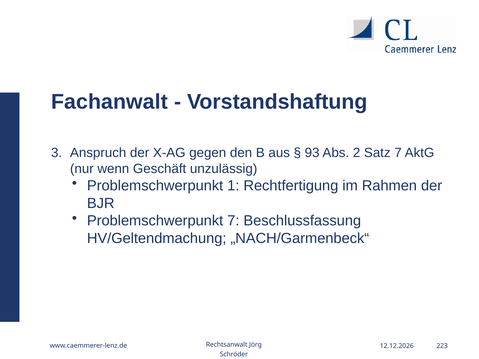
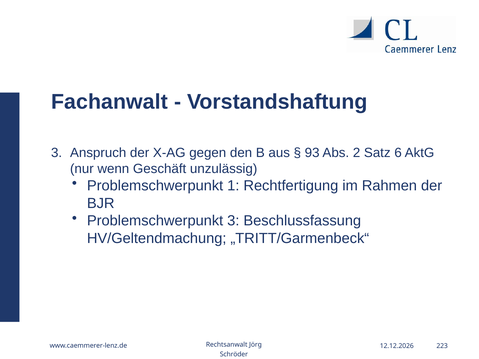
Satz 7: 7 -> 6 (398, 153)
Problemschwerpunkt 7: 7 -> 3 (233, 221)
„NACH/Garmenbeck“: „NACH/Garmenbeck“ -> „TRITT/Garmenbeck“ (300, 238)
